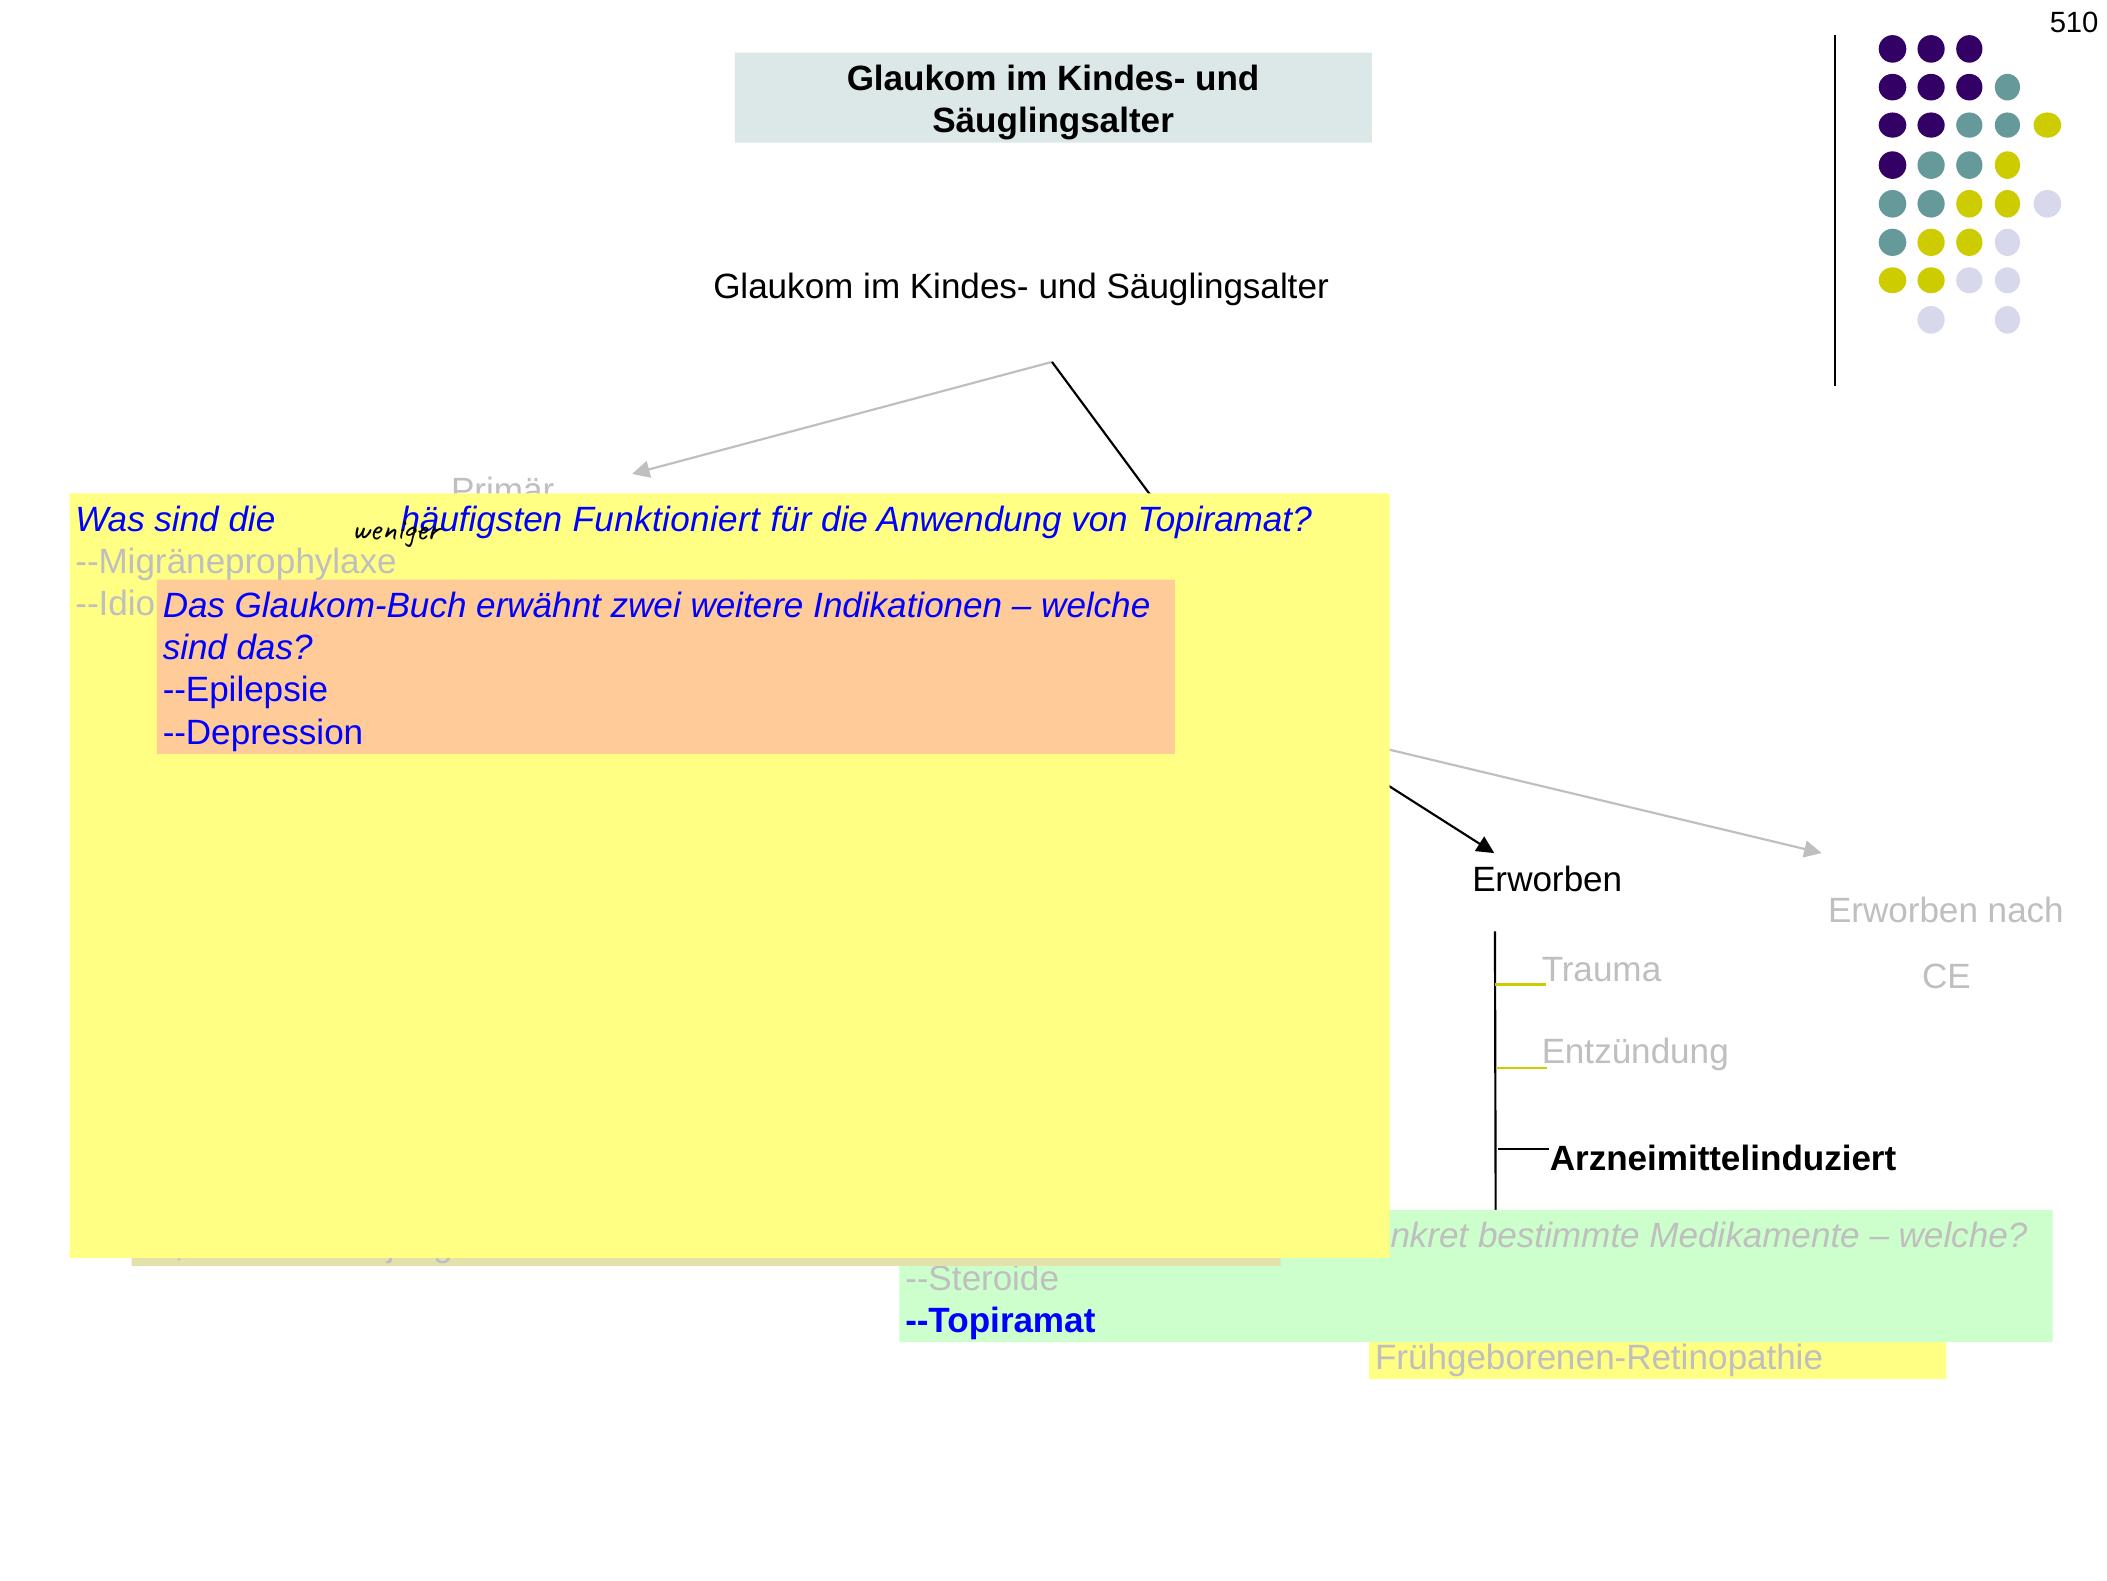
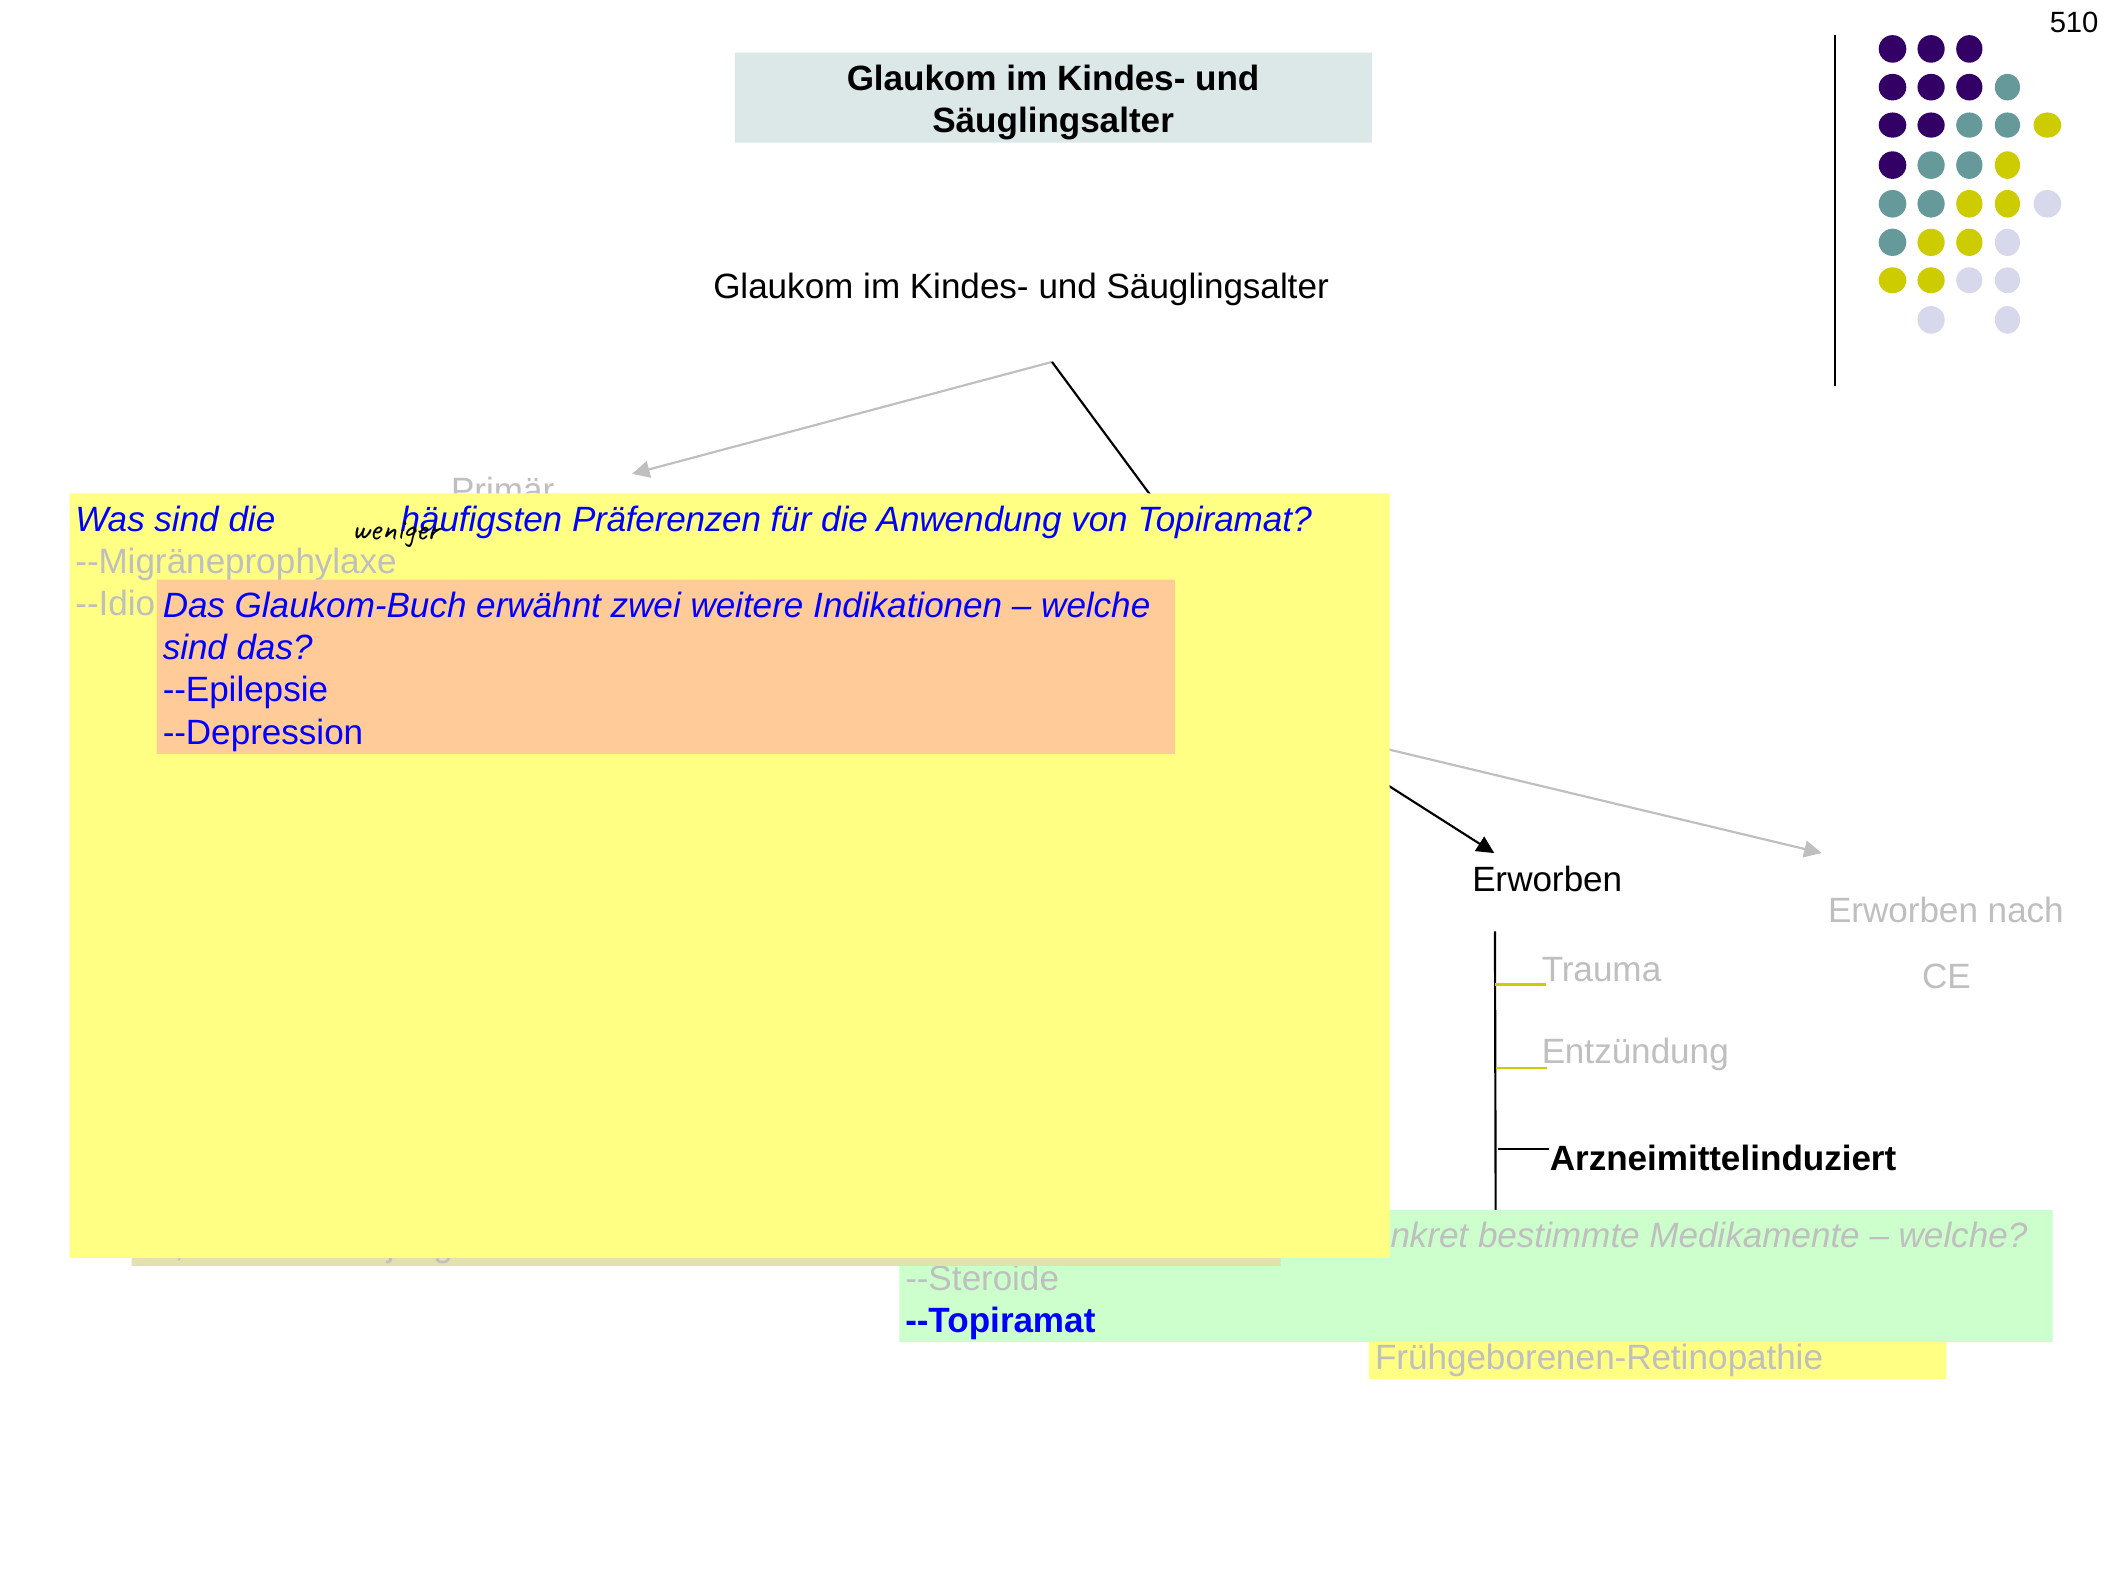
häufigsten Funktioniert: Funktioniert -> Präferenzen (667, 519)
